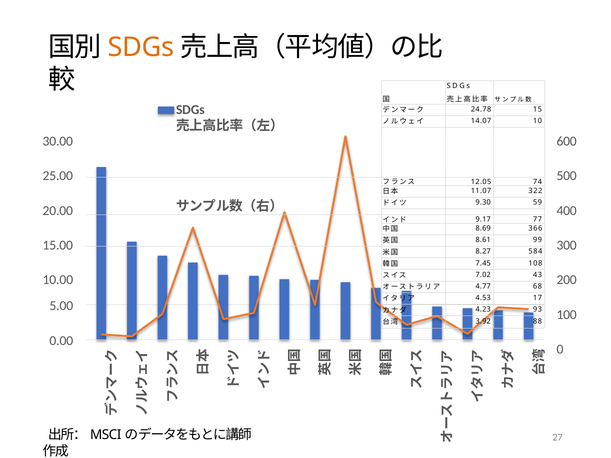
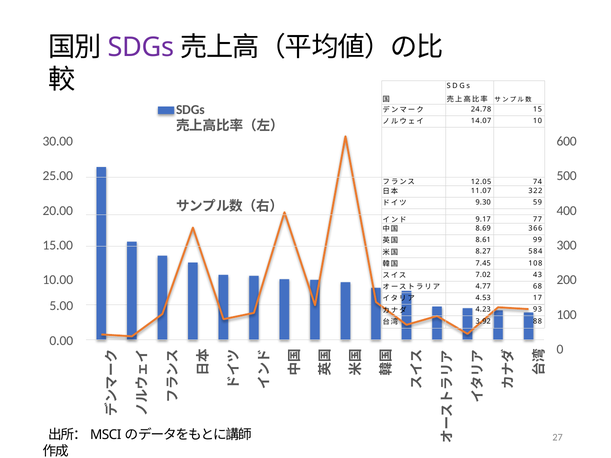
SDGs colour: orange -> purple (141, 47)
